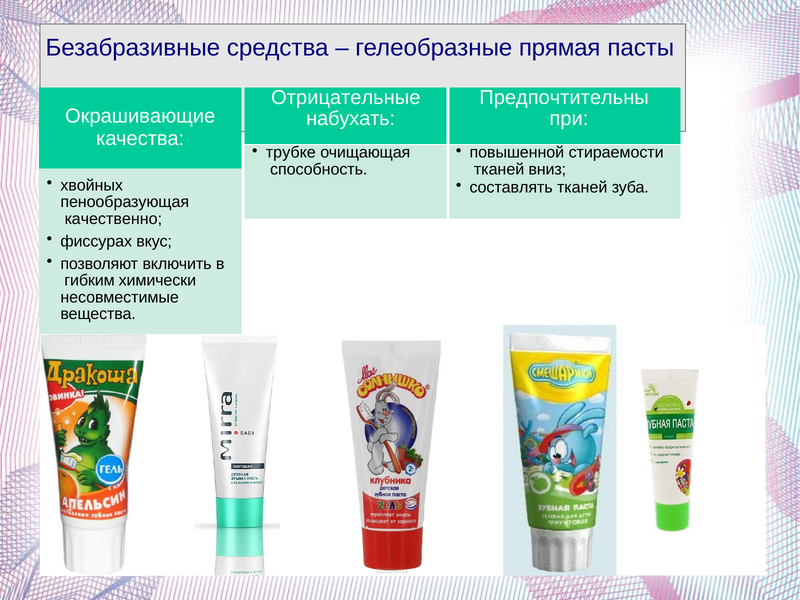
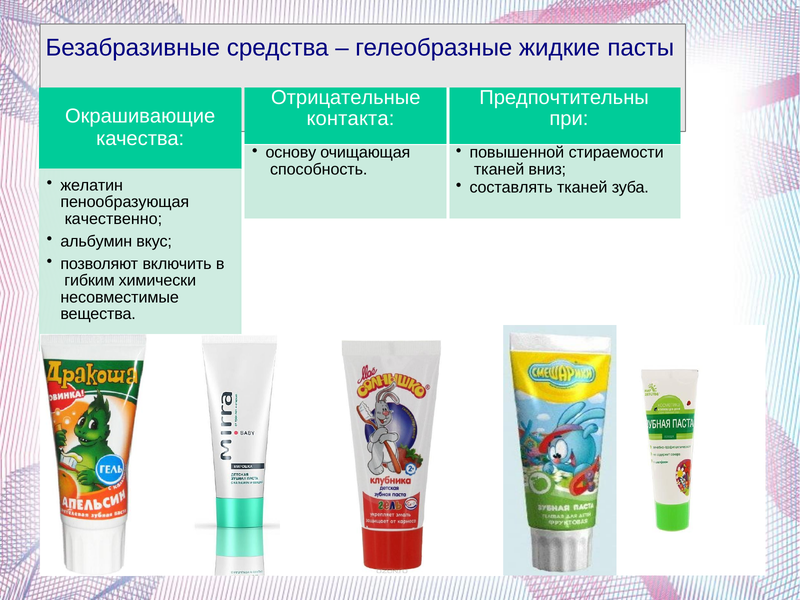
прямая: прямая -> жидкие (560, 48)
набухать: набухать -> контакта (350, 119)
трубке: трубке -> основу (291, 153)
хвойных: хвойных -> желатин (92, 185)
фиссурах: фиссурах -> альбумин (96, 241)
